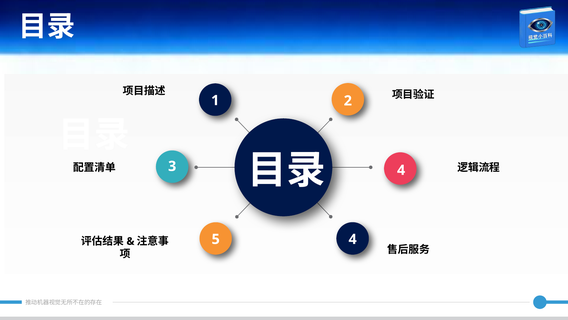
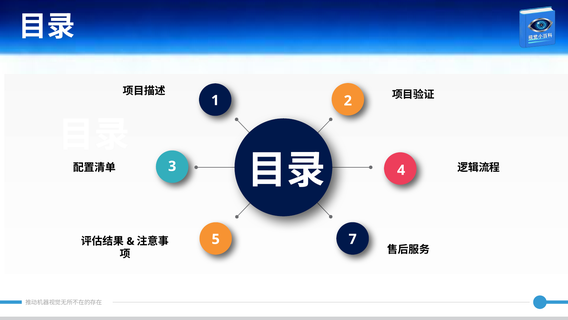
5 4: 4 -> 7 (353, 239)
